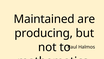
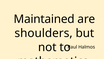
producing: producing -> shoulders (44, 33)
